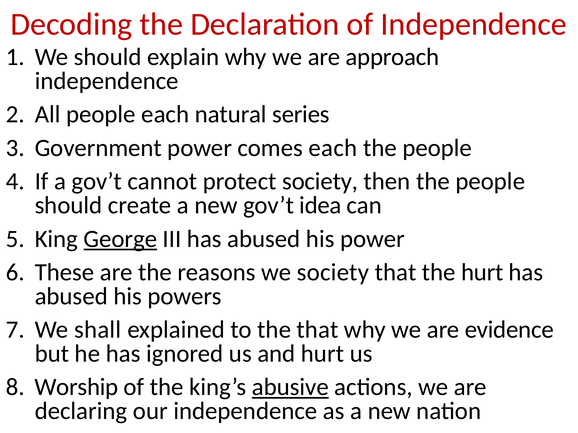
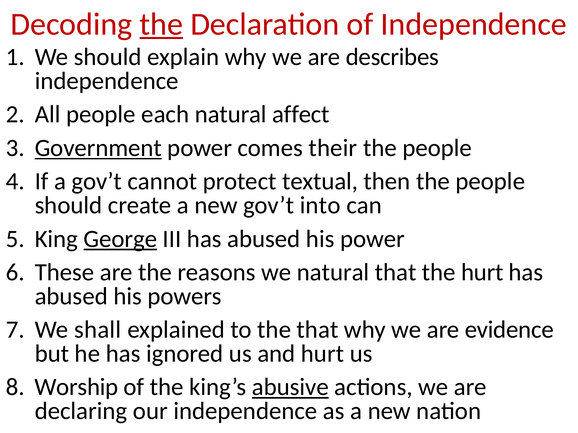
the underline: none -> present (161, 24)
approach: approach -> describes (392, 57)
series: series -> affect (301, 115)
Government underline: none -> present (98, 148)
comes each: each -> their (333, 148)
protect society: society -> textual (320, 182)
idea: idea -> into (320, 206)
we society: society -> natural (333, 273)
